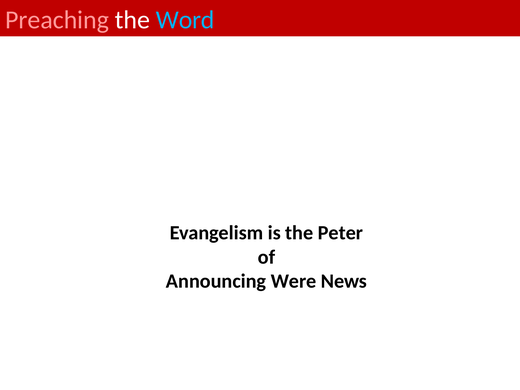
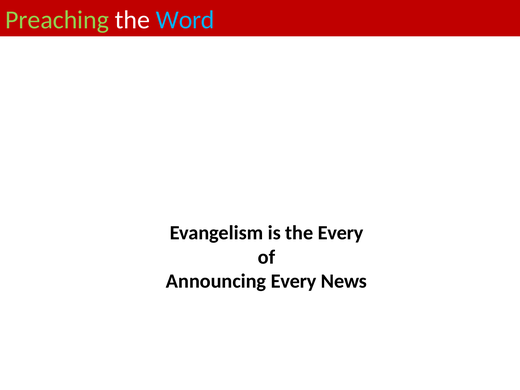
Preaching colour: pink -> light green (57, 20)
the Peter: Peter -> Every (341, 233)
Announcing Were: Were -> Every (294, 281)
